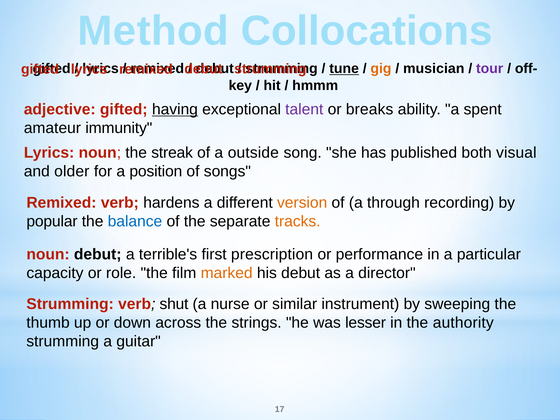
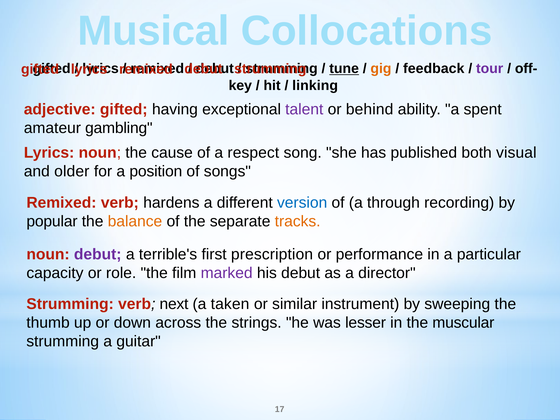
Method: Method -> Musical (154, 31)
musician: musician -> feedback (434, 69)
hmmm: hmmm -> linking (315, 85)
having underline: present -> none (175, 109)
breaks: breaks -> behind (370, 109)
immunity: immunity -> gambling (119, 128)
streak: streak -> cause (172, 153)
outside: outside -> respect (253, 153)
version colour: orange -> blue (302, 203)
balance colour: blue -> orange (135, 221)
debut colour: black -> purple (98, 254)
marked colour: orange -> purple (227, 273)
shut: shut -> next (174, 304)
nurse: nurse -> taken (230, 304)
authority: authority -> muscular (463, 323)
